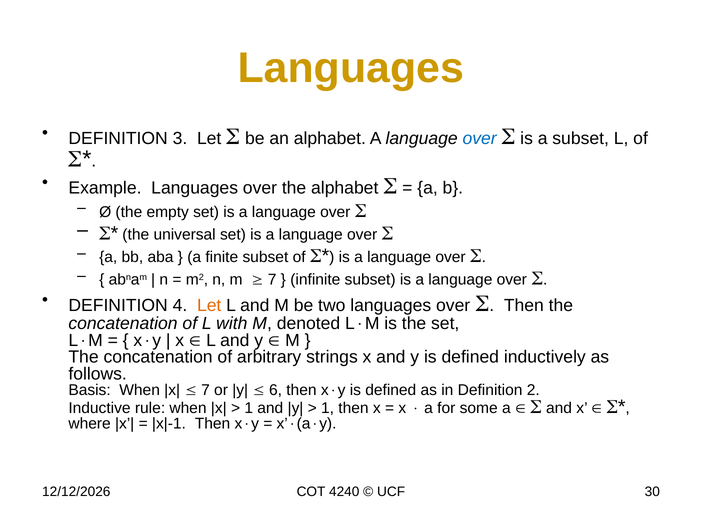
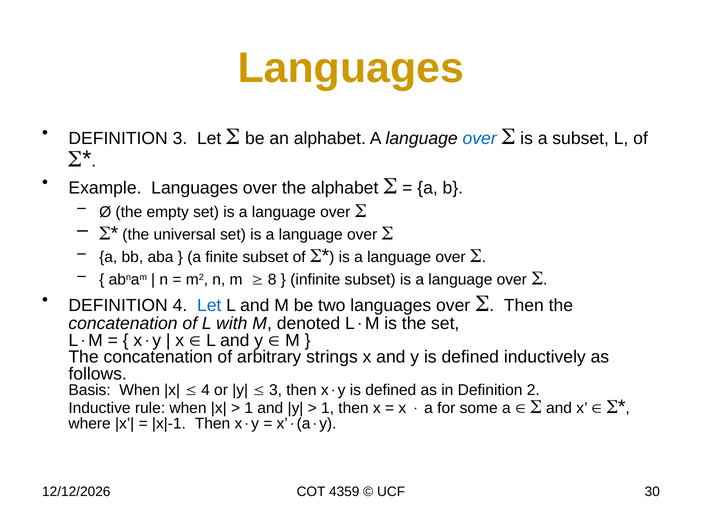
7: 7 -> 8 (272, 280)
Let colour: orange -> blue (209, 306)
7: 7 -> 4 (205, 390)
6: 6 -> 3 (276, 390)
4240: 4240 -> 4359 (344, 492)
